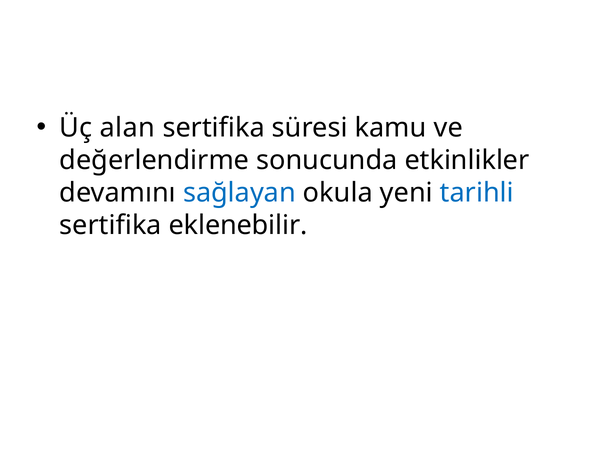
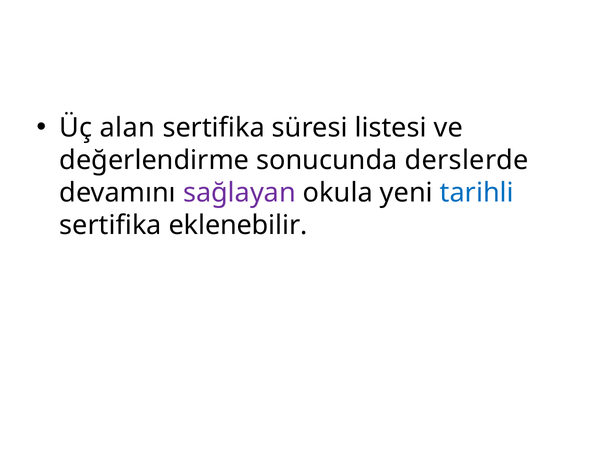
kamu: kamu -> listesi (391, 128)
etkinlikler: etkinlikler -> derslerde (467, 161)
sağlayan colour: blue -> purple (239, 193)
